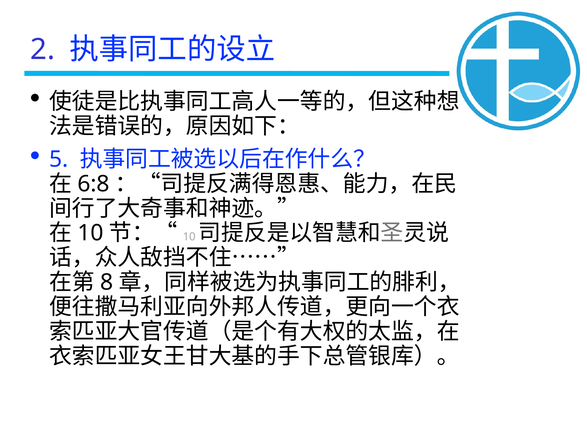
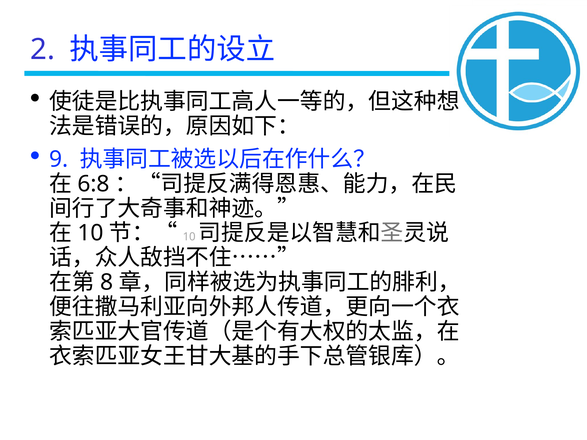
5: 5 -> 9 (59, 159)
